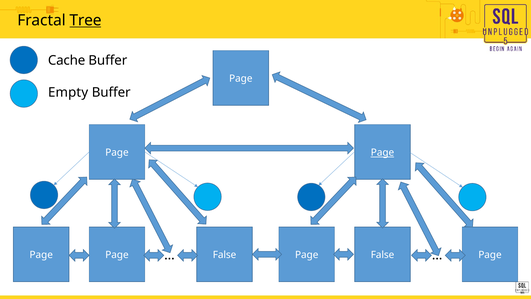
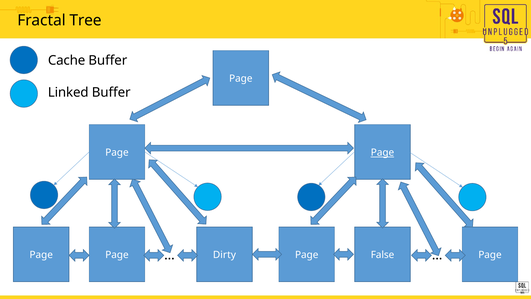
Tree underline: present -> none (85, 20)
Empty: Empty -> Linked (68, 92)
Page Page False: False -> Dirty (224, 255)
